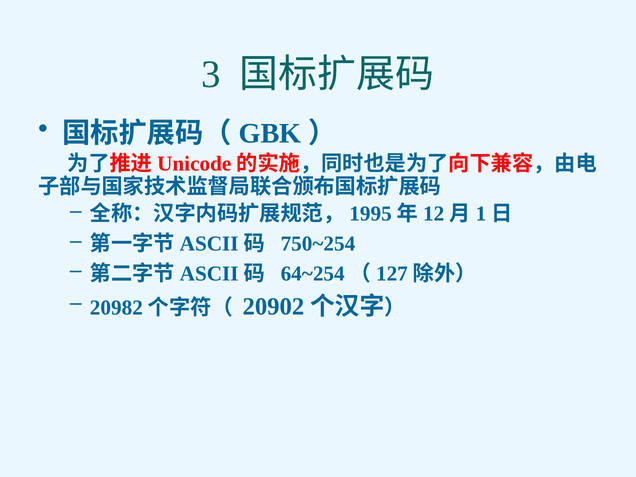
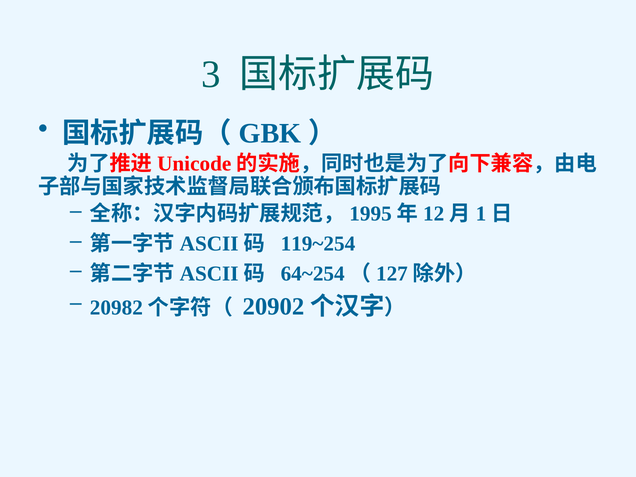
750~254: 750~254 -> 119~254 (318, 244)
